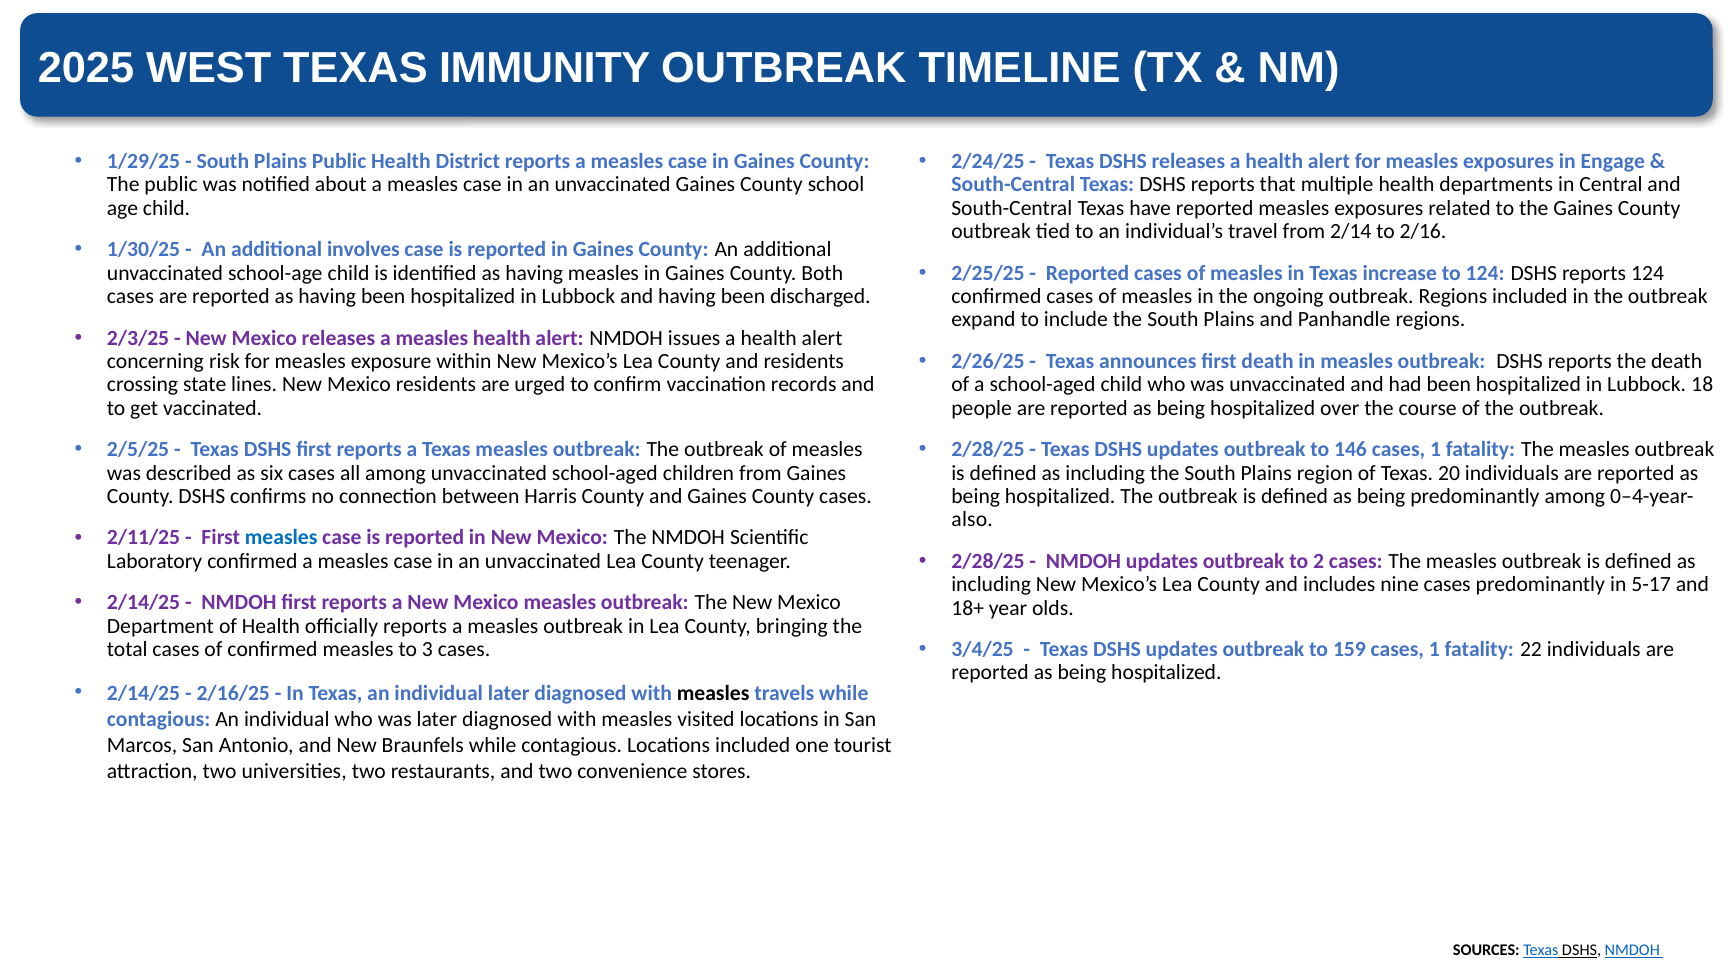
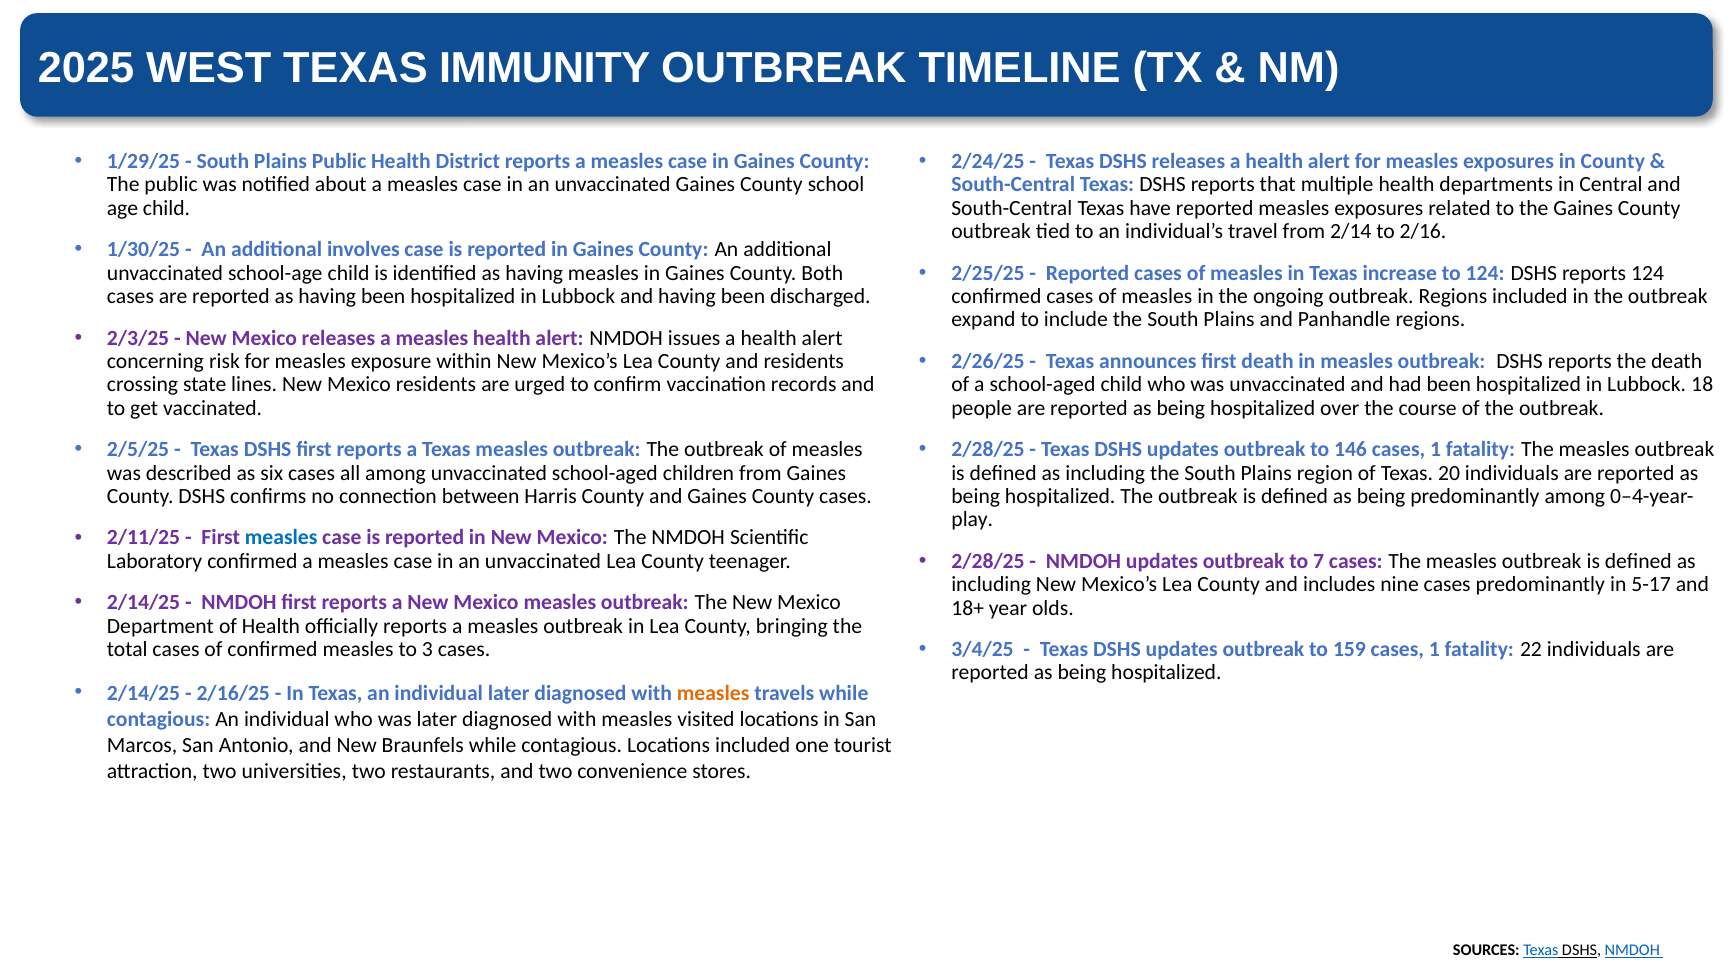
in Engage: Engage -> County (1613, 161)
also: also -> play (972, 520)
2: 2 -> 7 (1319, 561)
measles colour: black -> orange (713, 693)
